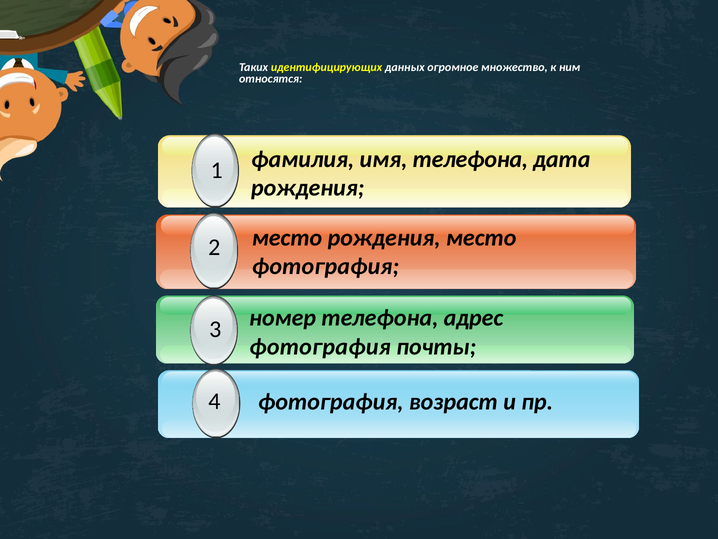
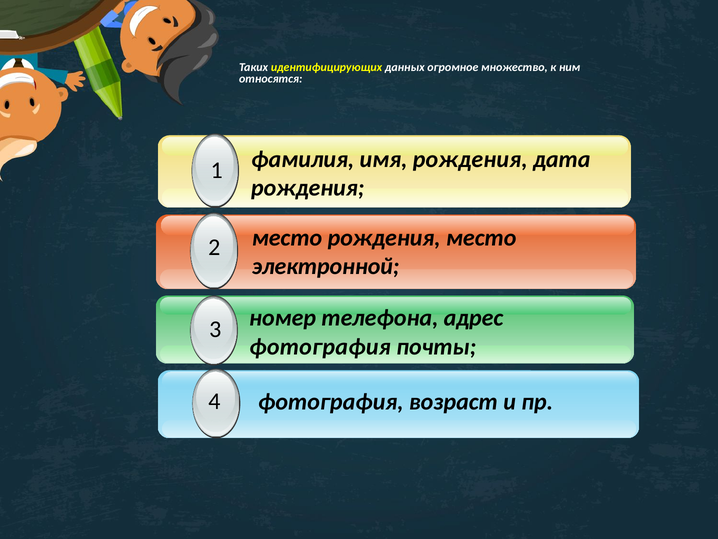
имя телефона: телефона -> рождения (470, 159)
фотография: фотография -> электронной (326, 266)
